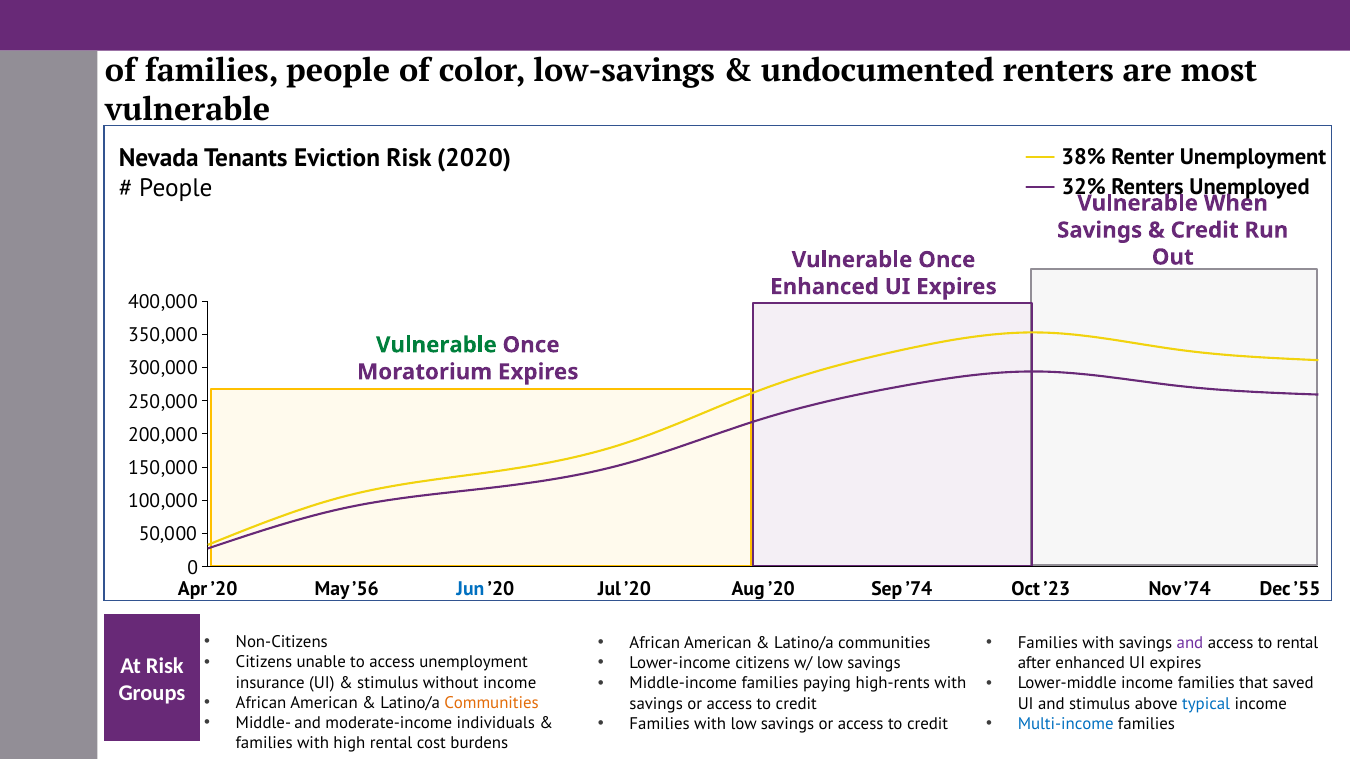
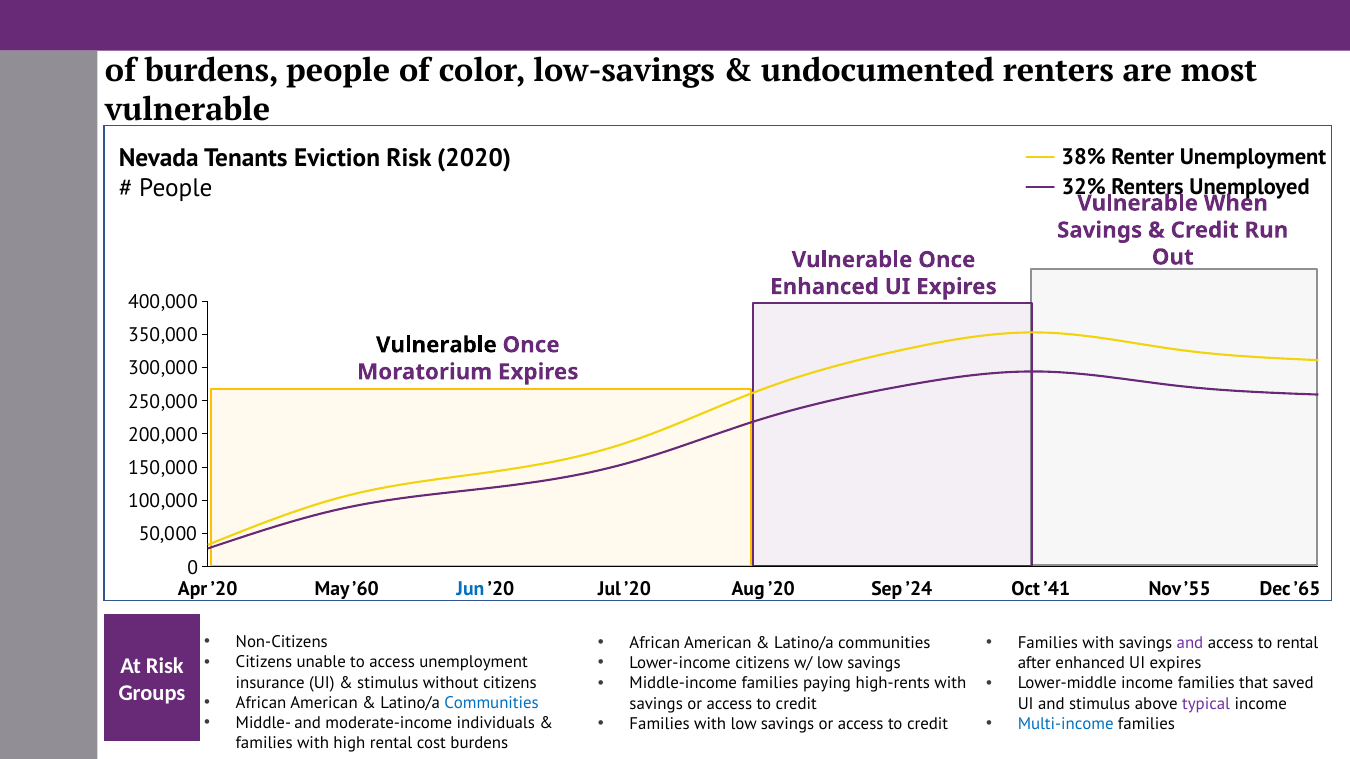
of families: families -> burdens (212, 71)
Vulnerable colour: green -> black (436, 345)
’56: ’56 -> ’60 (366, 589)
Sep ’74: ’74 -> ’24 (919, 589)
’23: ’23 -> ’41 (1057, 589)
Nov ’74: ’74 -> ’55 (1197, 589)
’55: ’55 -> ’65 (1307, 589)
without income: income -> citizens (510, 683)
Communities colour: orange -> blue (492, 703)
typical colour: blue -> purple (1206, 704)
